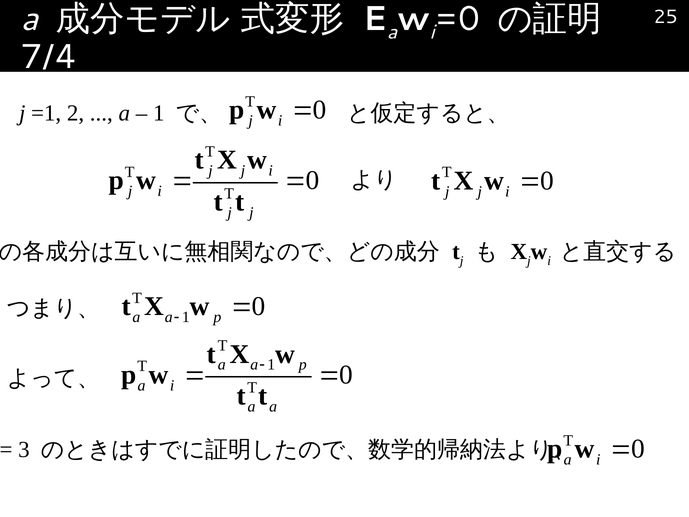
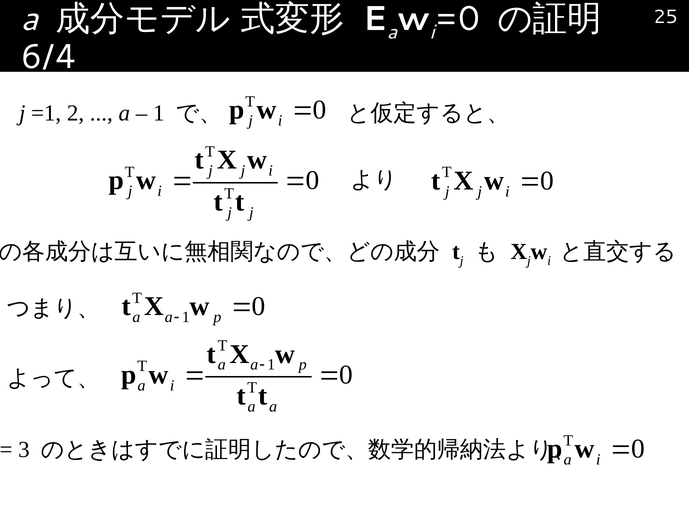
7/4: 7/4 -> 6/4 (48, 57)
